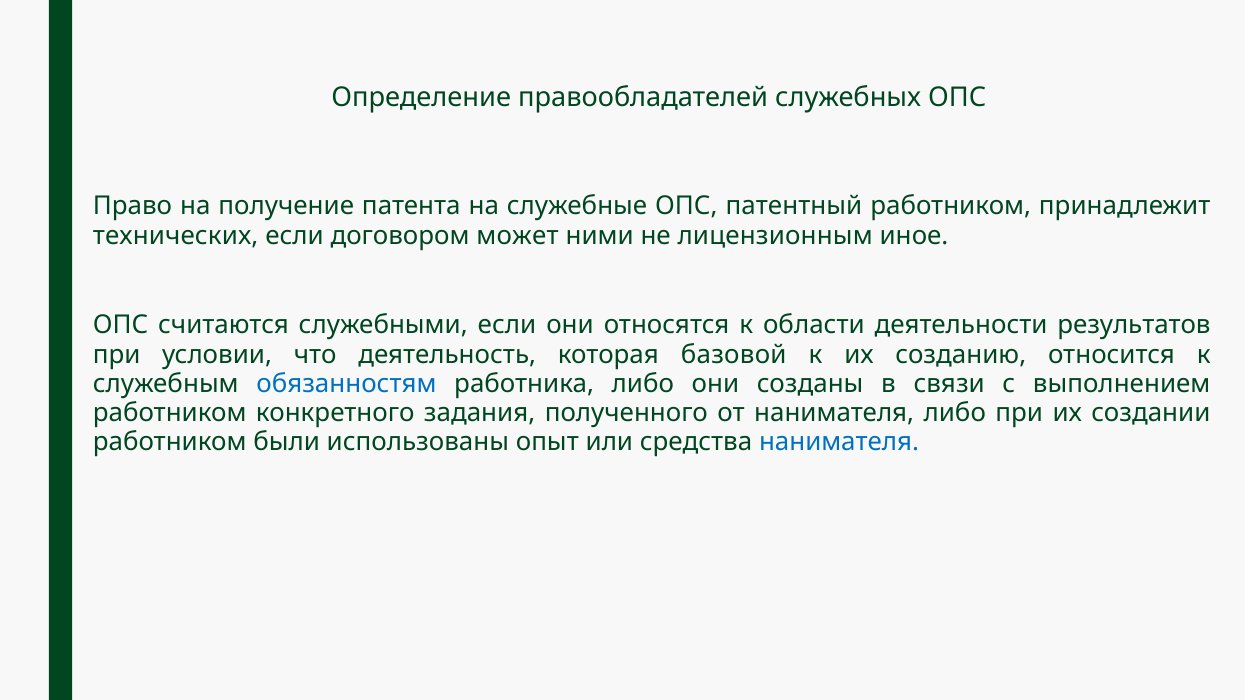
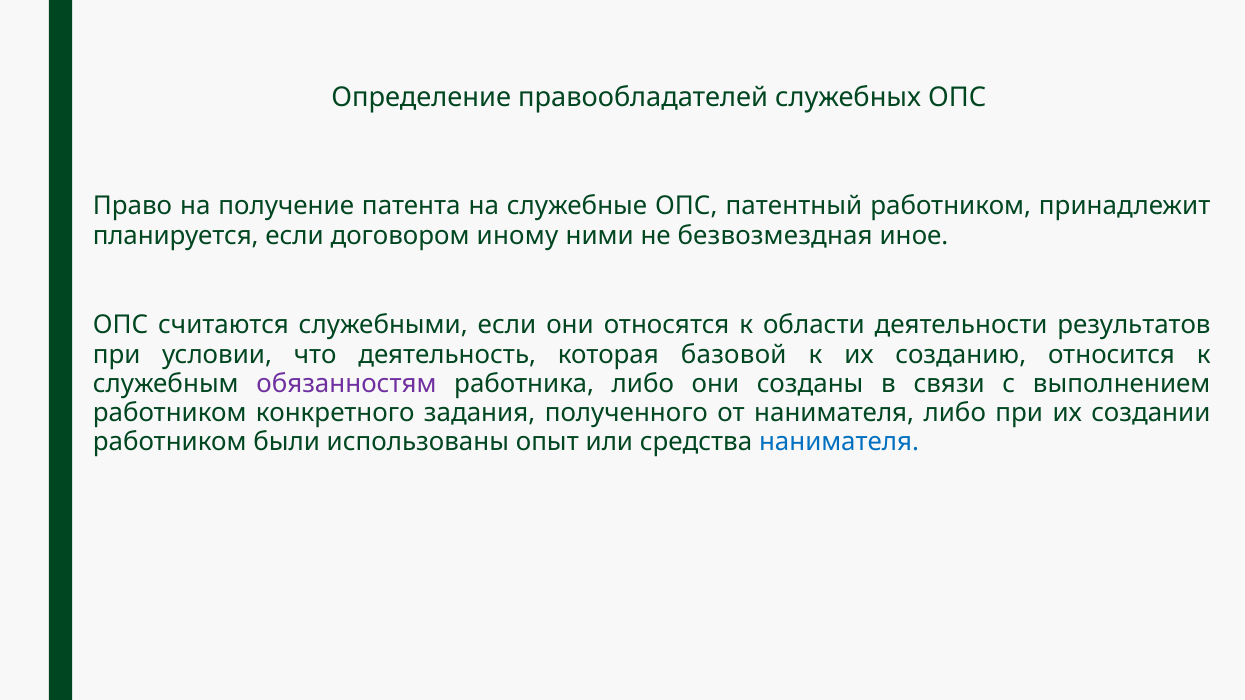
технических: технических -> планируется (176, 236)
может: может -> иному (517, 236)
лицензионным: лицензионным -> безвозмездная (775, 236)
обязанностям colour: blue -> purple (346, 384)
